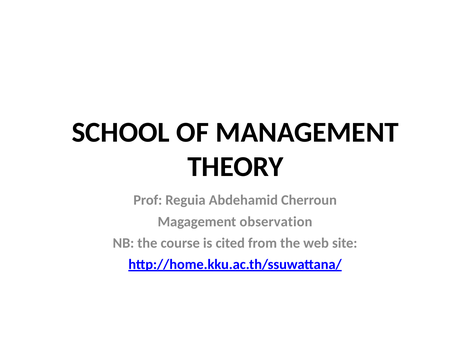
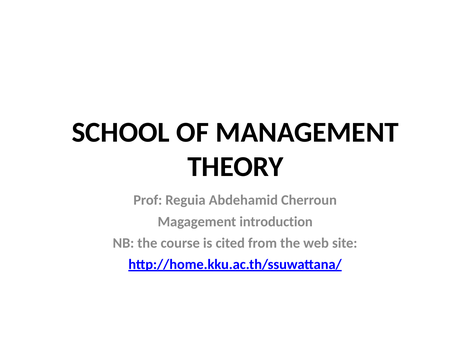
observation: observation -> introduction (276, 222)
